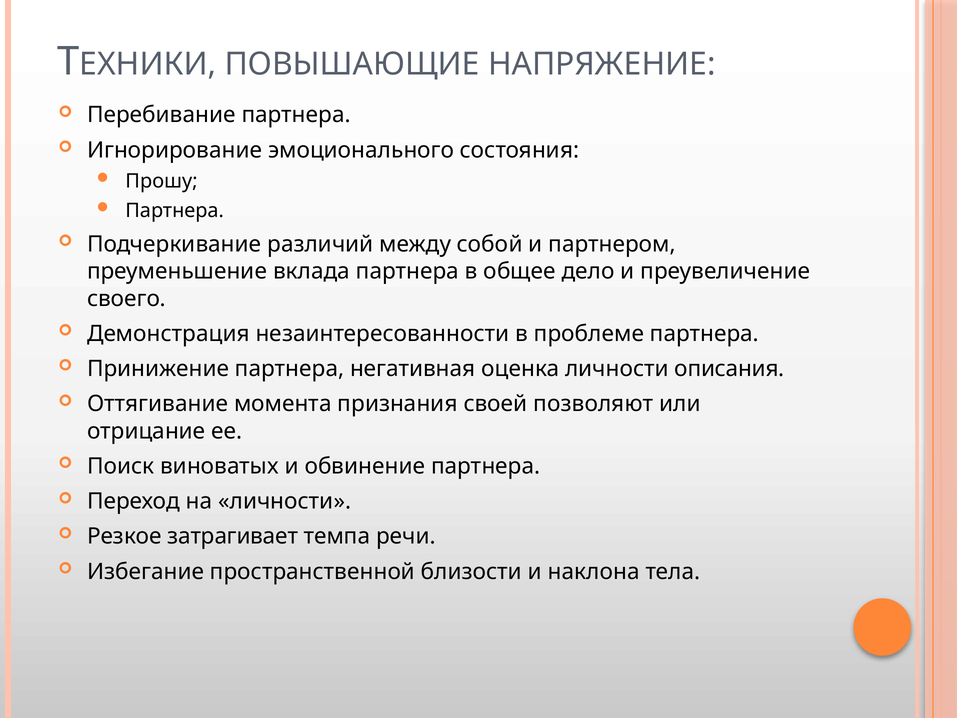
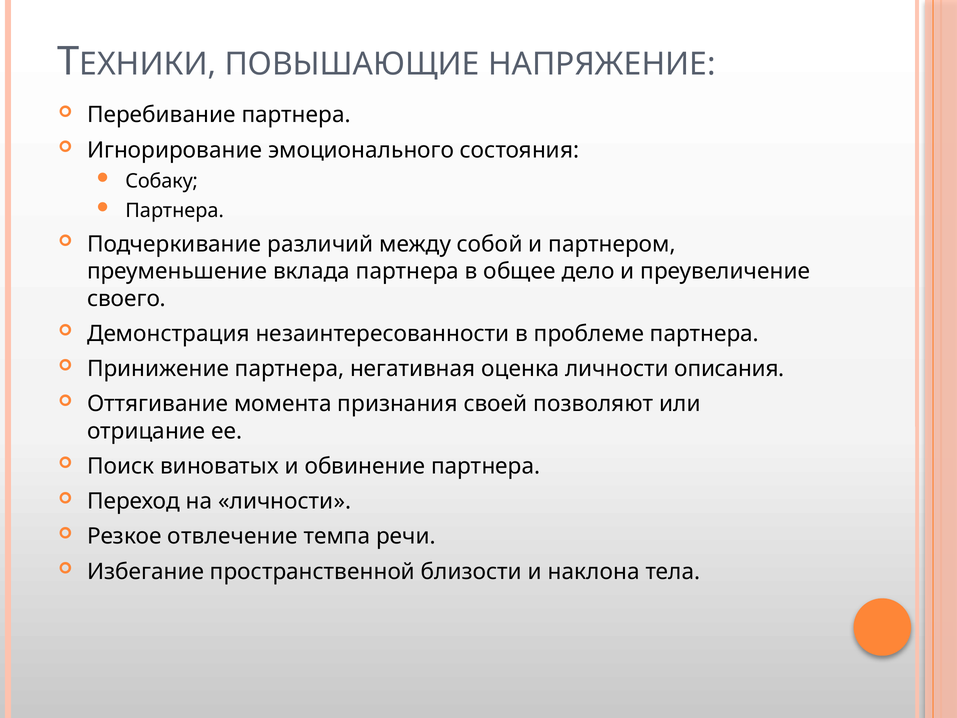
Прошу: Прошу -> Собаку (162, 181)
затрагивает: затрагивает -> отвлечение (233, 536)
